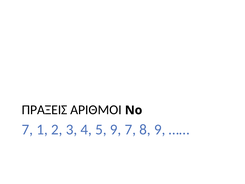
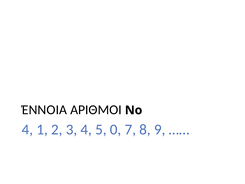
ΠΡΑΞΕΙΣ: ΠΡΑΞΕΙΣ -> ΈΝΝΟΙΑ (44, 110)
7: 7 -> 4 (27, 129)
5 9: 9 -> 0 (116, 129)
